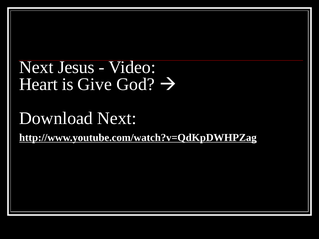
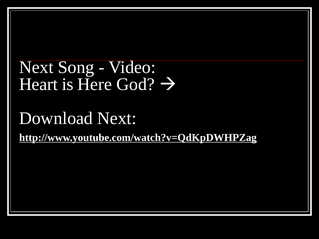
Jesus: Jesus -> Song (76, 67)
Give: Give -> Here (95, 84)
